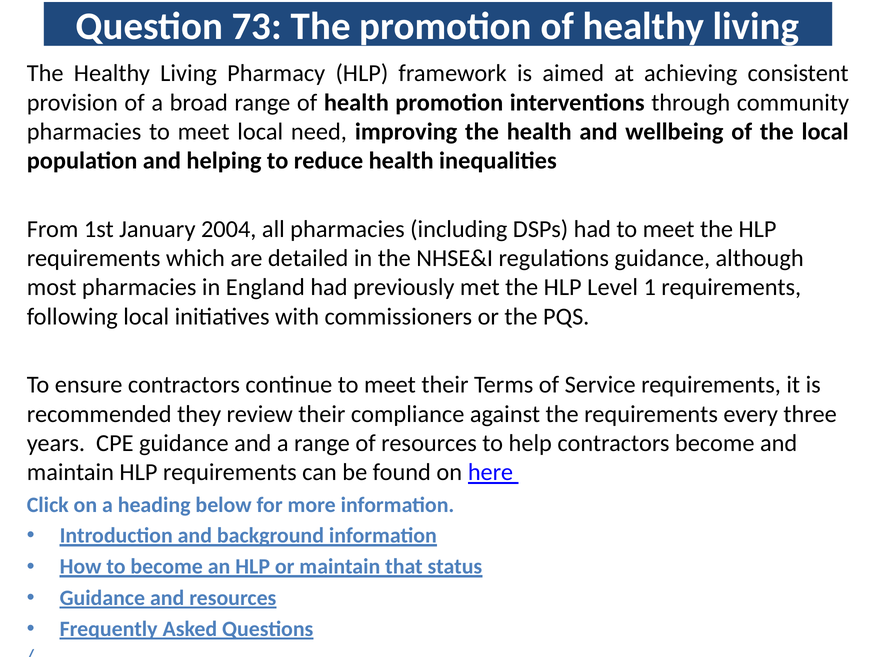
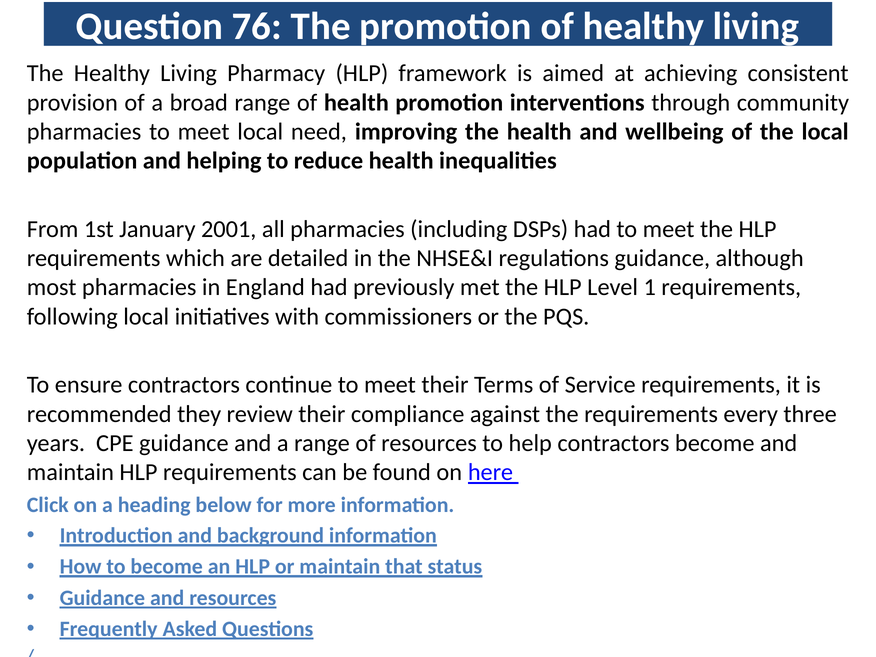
73: 73 -> 76 (257, 27)
2004: 2004 -> 2001 (229, 229)
